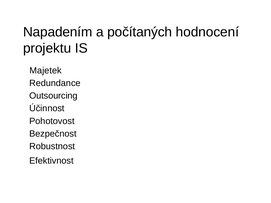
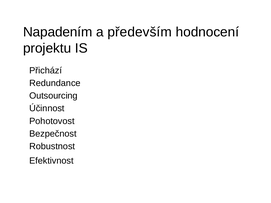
počítaných: počítaných -> především (140, 32)
Majetek: Majetek -> Přichází (46, 71)
